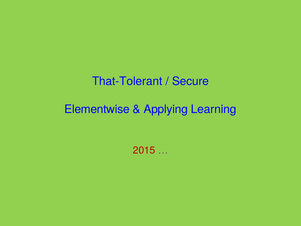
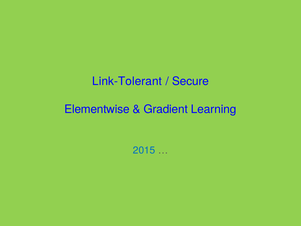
That-Tolerant: That-Tolerant -> Link-Tolerant (127, 81)
Applying: Applying -> Gradient (166, 109)
2015 colour: red -> blue (144, 150)
